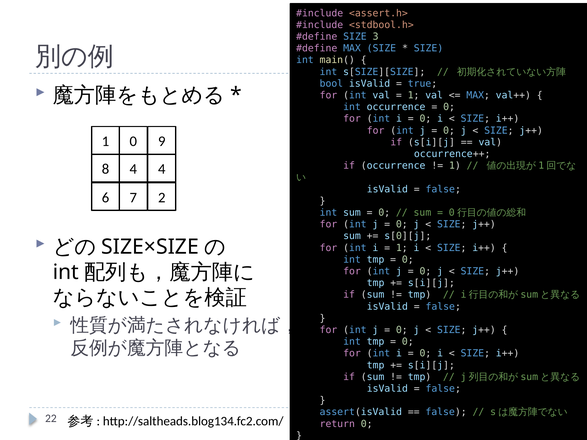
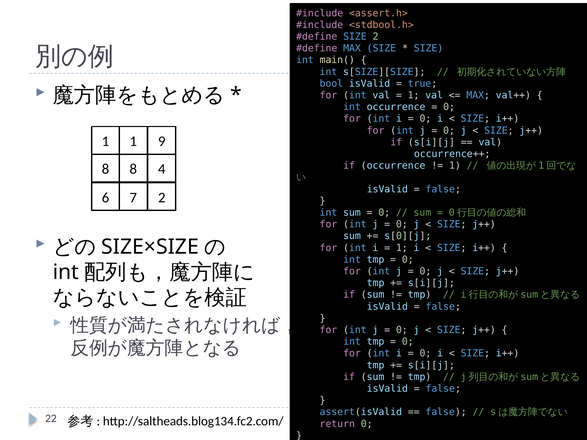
SIZE 3: 3 -> 2 (376, 37)
1 0: 0 -> 1 (133, 141)
8 4: 4 -> 8 (133, 169)
